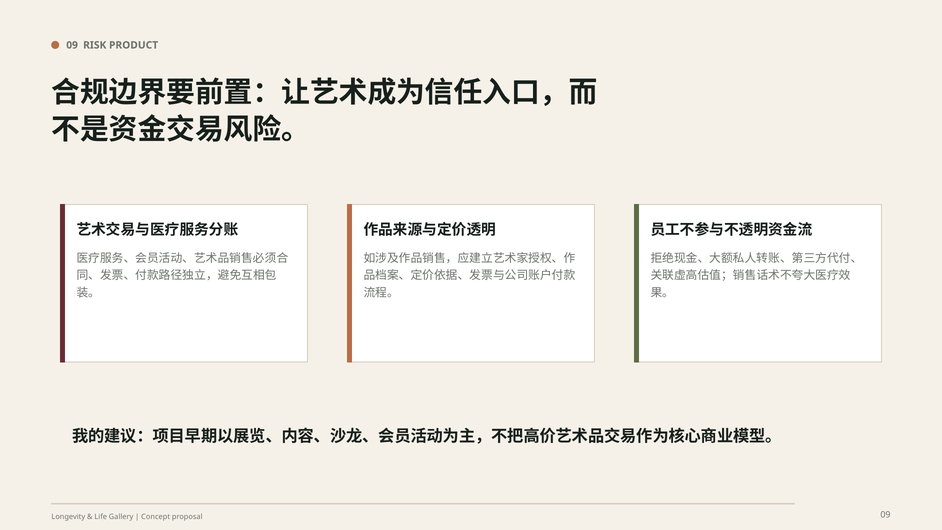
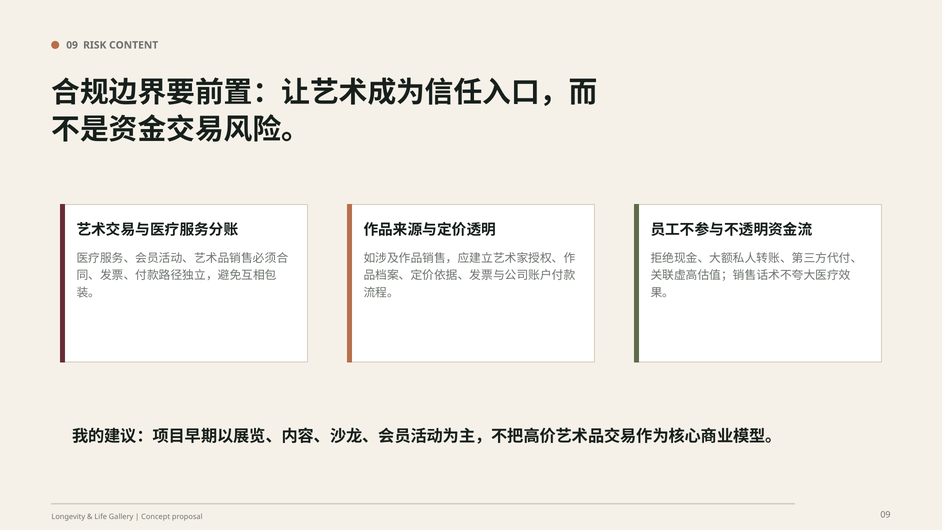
PRODUCT: PRODUCT -> CONTENT (134, 45)
